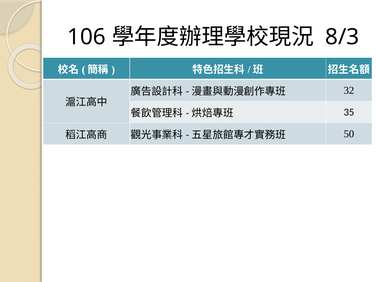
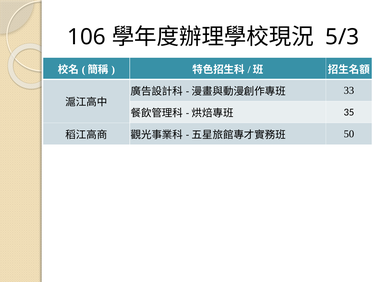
8/3: 8/3 -> 5/3 (342, 37)
32: 32 -> 33 (349, 90)
